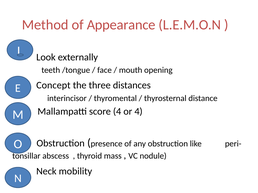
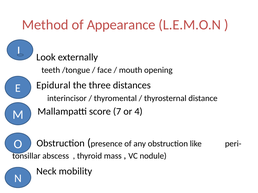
Concept: Concept -> Epidural (53, 85)
score 4: 4 -> 7 (117, 112)
